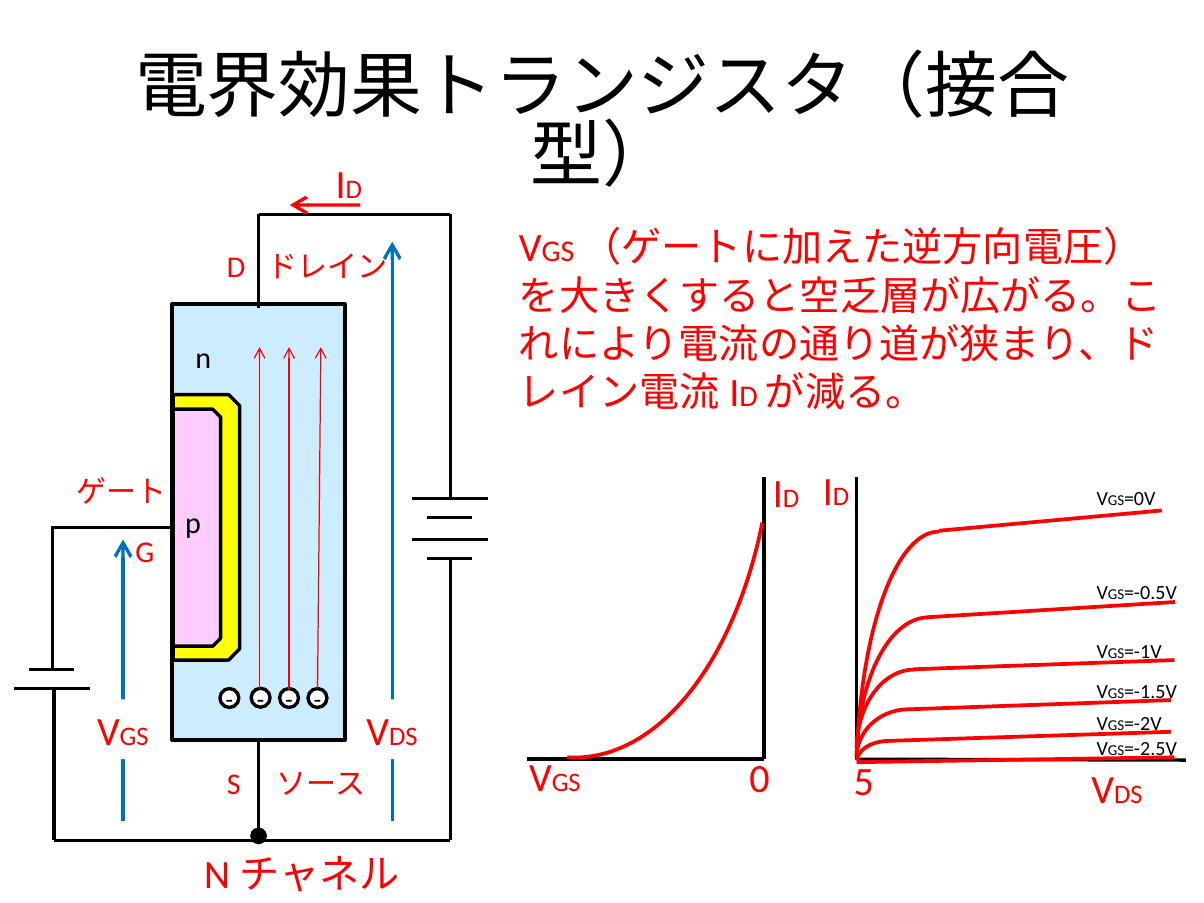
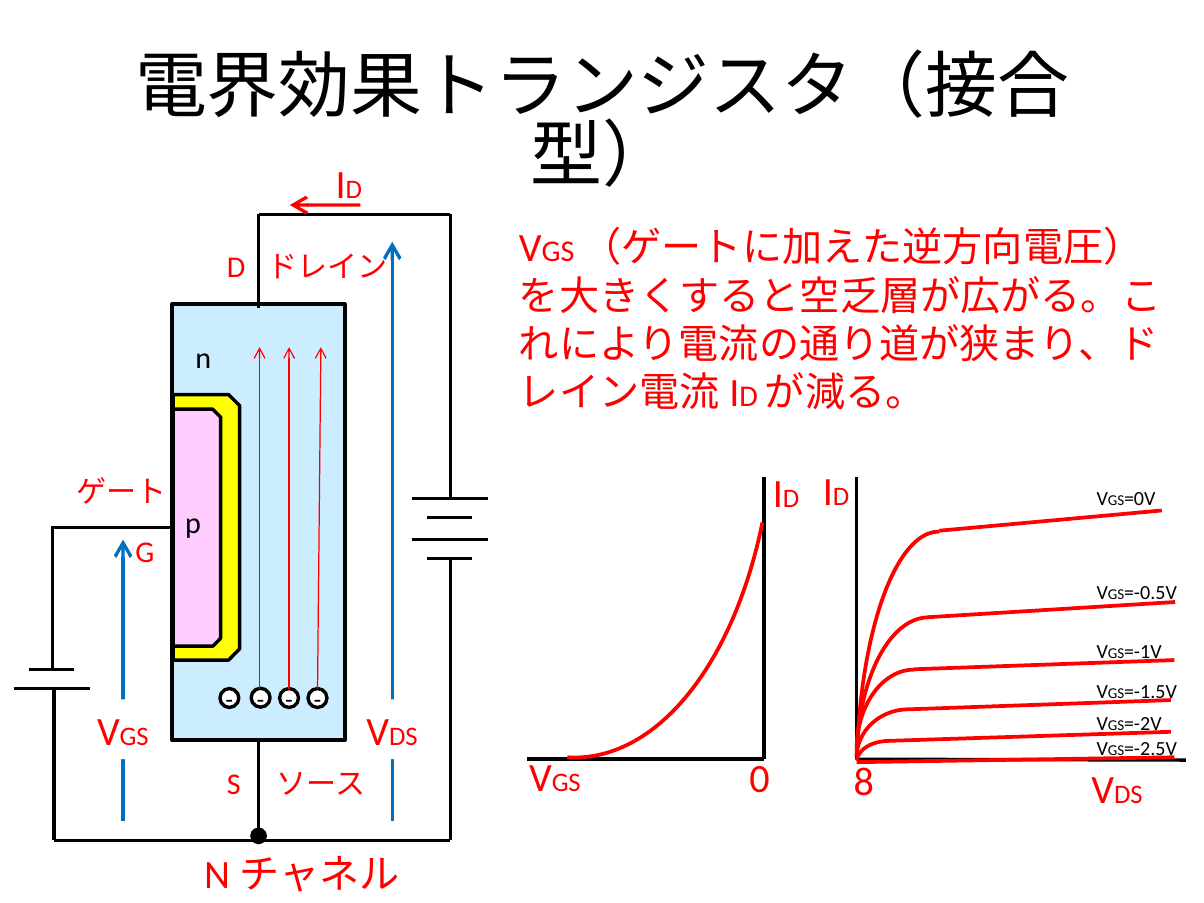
5: 5 -> 8 (864, 783)
